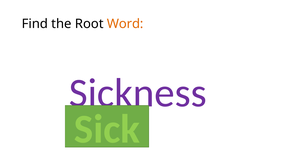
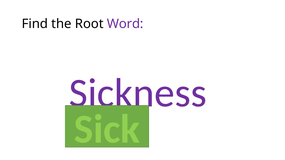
Word colour: orange -> purple (125, 24)
